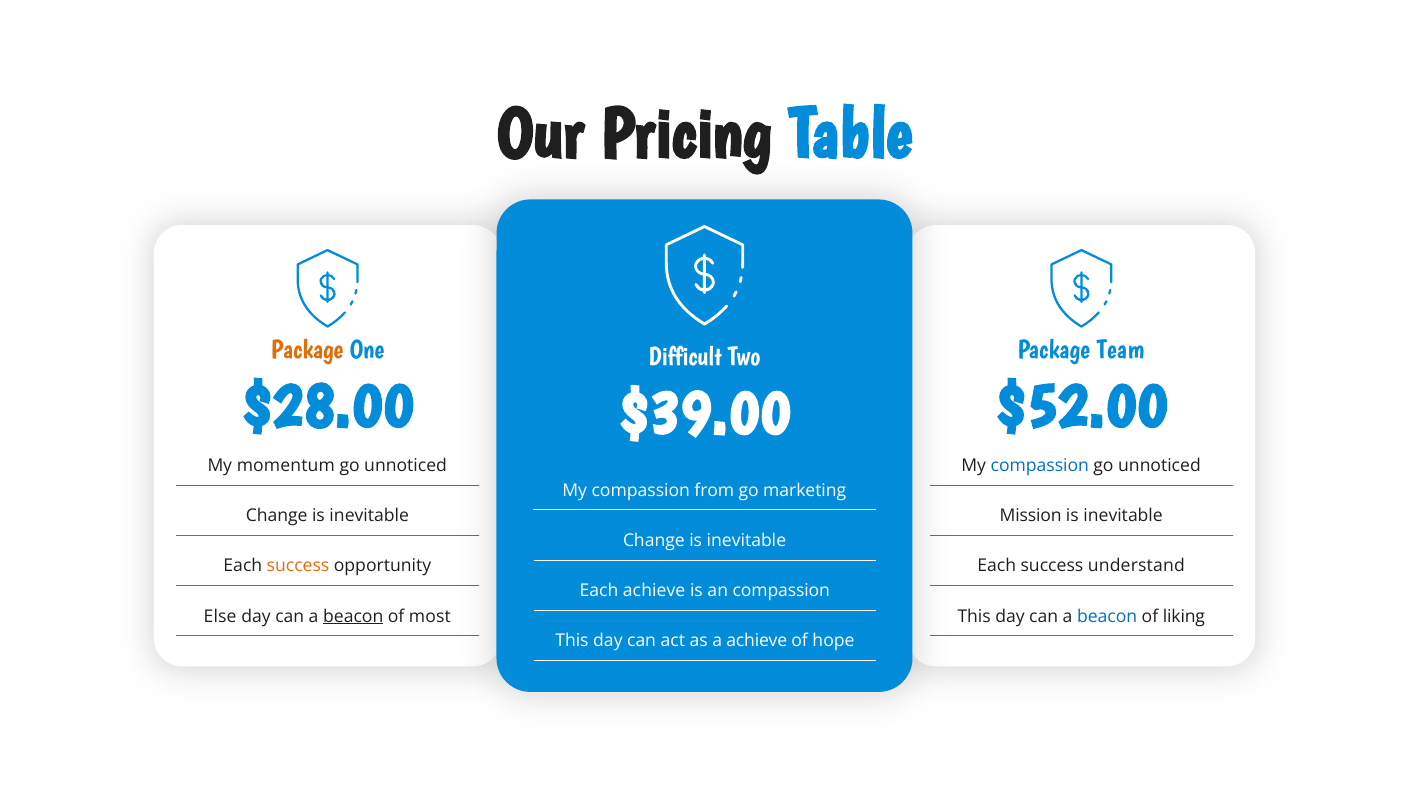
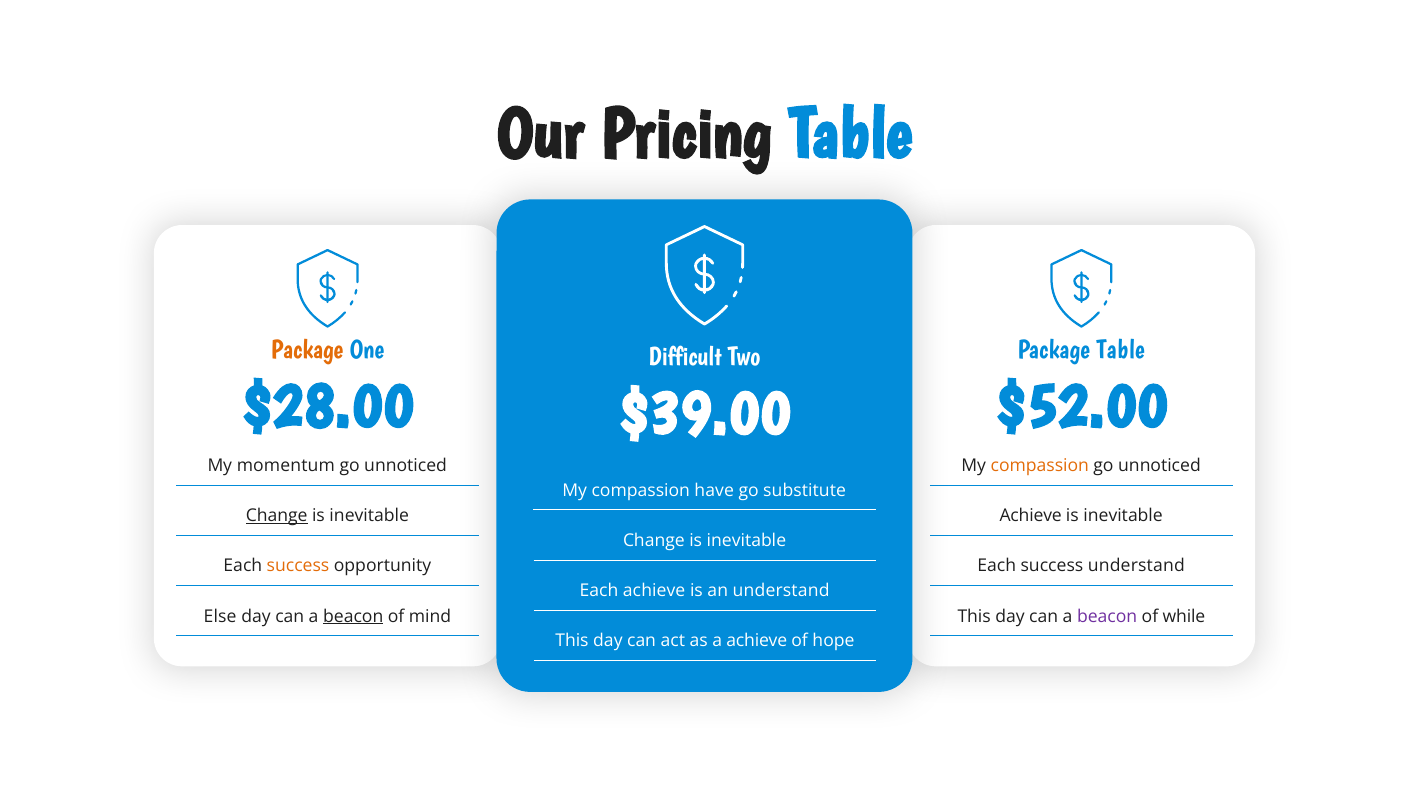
Package Team: Team -> Table (1121, 350)
compassion colour: blue -> orange (1040, 466)
from: from -> have (714, 491)
marketing: marketing -> substitute (805, 491)
Change underline: none -> present (277, 516)
Mission: Mission -> Achieve (1031, 516)
an compassion: compassion -> understand (781, 591)
most: most -> mind (430, 617)
beacon colour: blue -> purple (1107, 617)
liking: liking -> while (1184, 617)
